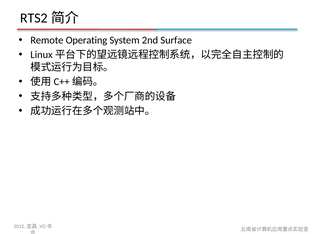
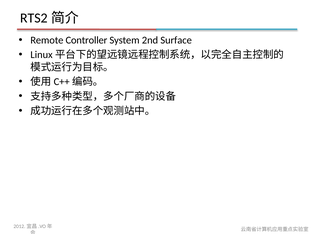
Operating: Operating -> Controller (86, 40)
